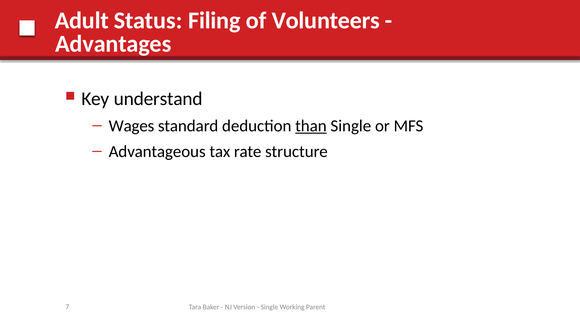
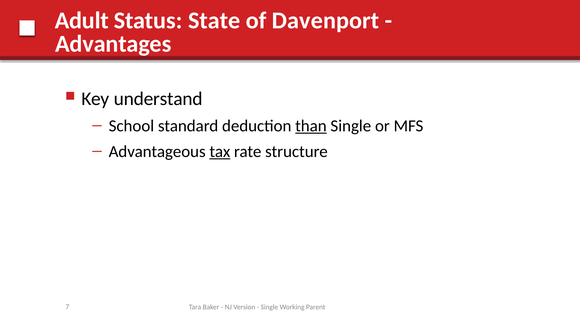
Filing: Filing -> State (214, 21)
Volunteers: Volunteers -> Davenport (326, 21)
Wages: Wages -> School (131, 126)
tax underline: none -> present (220, 152)
